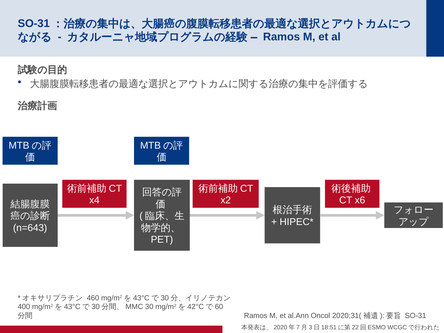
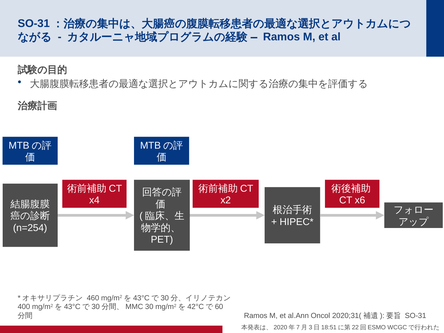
n=643: n=643 -> n=254 (30, 228)
